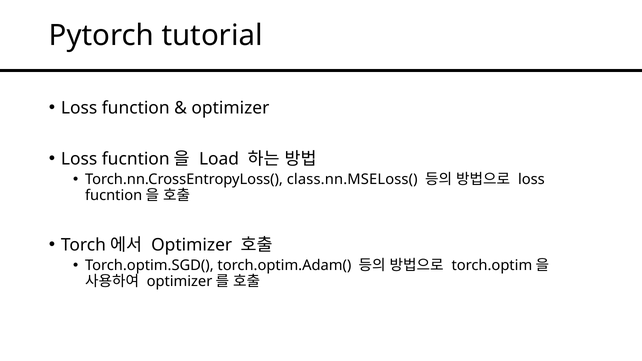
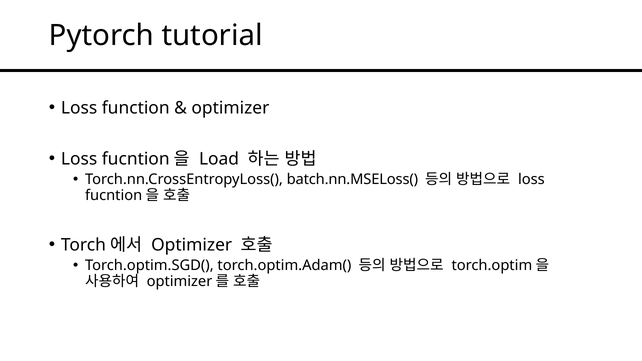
class.nn.MSELoss(: class.nn.MSELoss( -> batch.nn.MSELoss( (352, 180)
